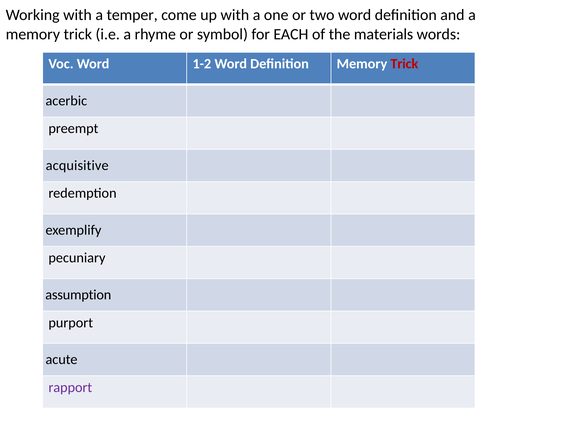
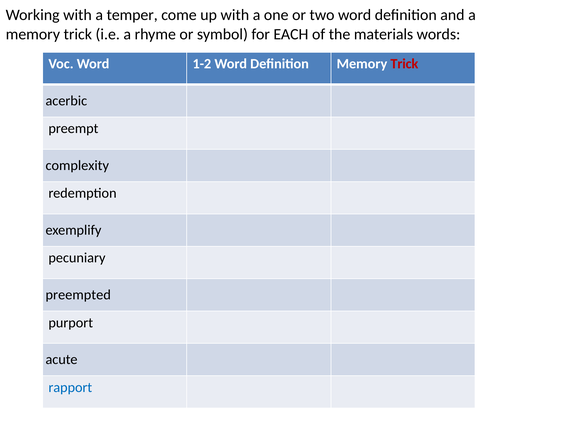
acquisitive: acquisitive -> complexity (77, 166)
assumption: assumption -> preempted (78, 295)
rapport colour: purple -> blue (70, 388)
